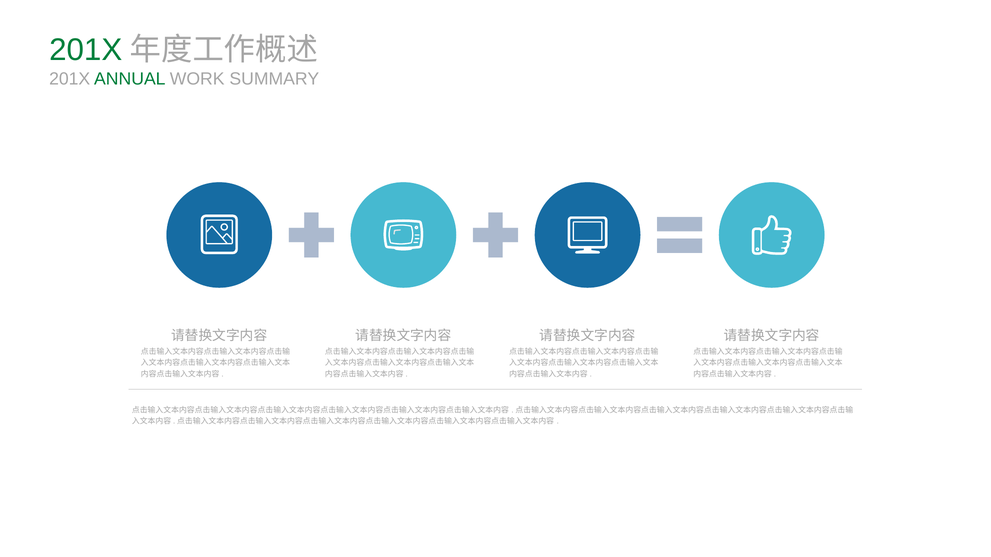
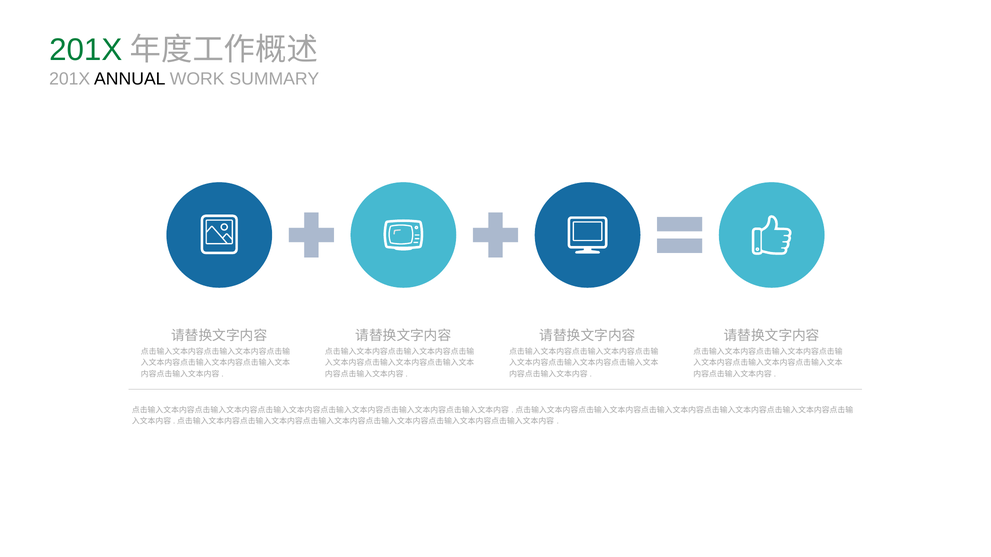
ANNUAL colour: green -> black (130, 79)
